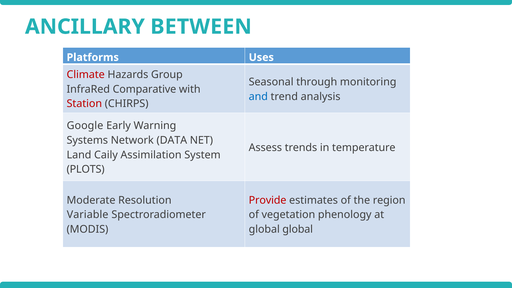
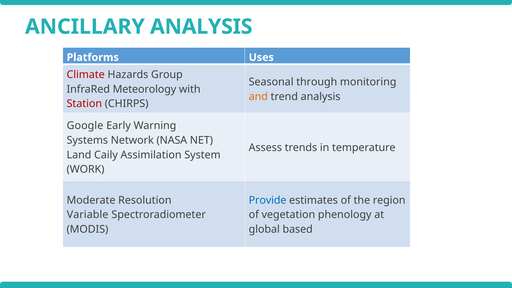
ANCILLARY BETWEEN: BETWEEN -> ANALYSIS (201, 27)
Comparative: Comparative -> Meteorology (144, 89)
and colour: blue -> orange (258, 96)
DATA: DATA -> NASA (172, 140)
PLOTS: PLOTS -> WORK (86, 169)
Provide colour: red -> blue (268, 200)
global global: global -> based (298, 229)
